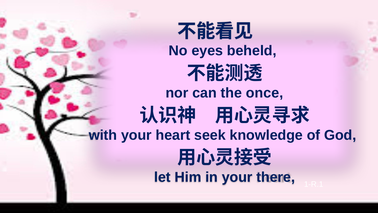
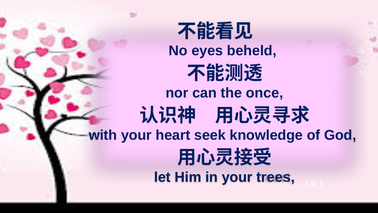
there: there -> trees (276, 177)
